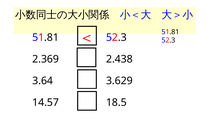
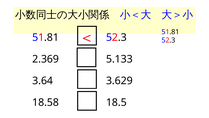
2.438: 2.438 -> 5.133 (119, 59)
14.57: 14.57 -> 18.58 (46, 102)
